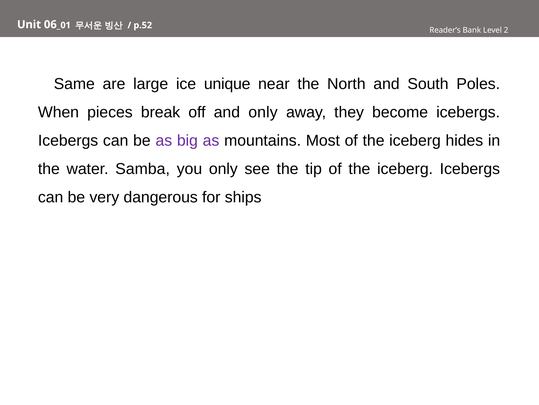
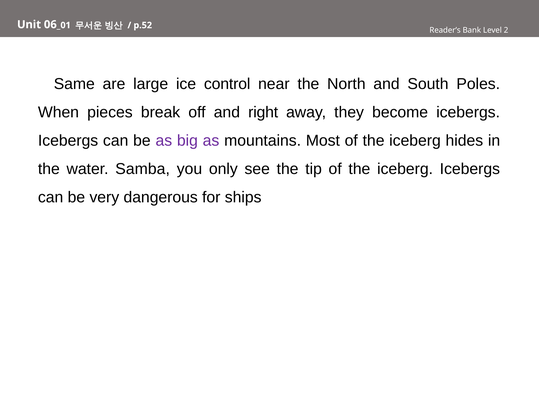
unique: unique -> control (227, 84)
and only: only -> right (263, 112)
